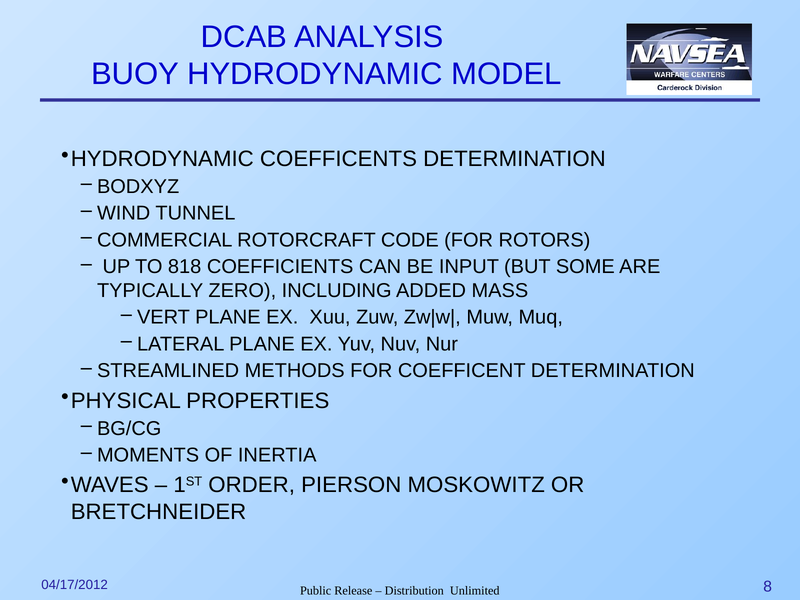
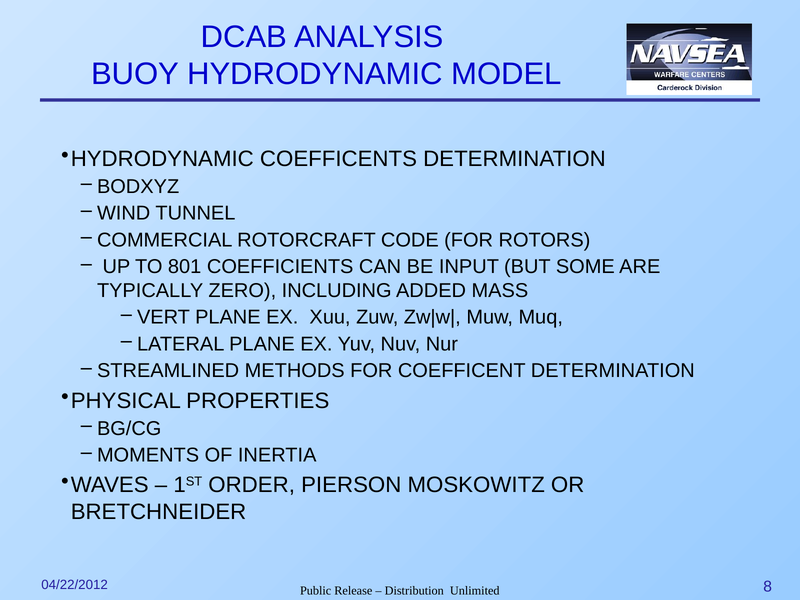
818: 818 -> 801 (185, 267)
04/17/2012: 04/17/2012 -> 04/22/2012 (75, 585)
